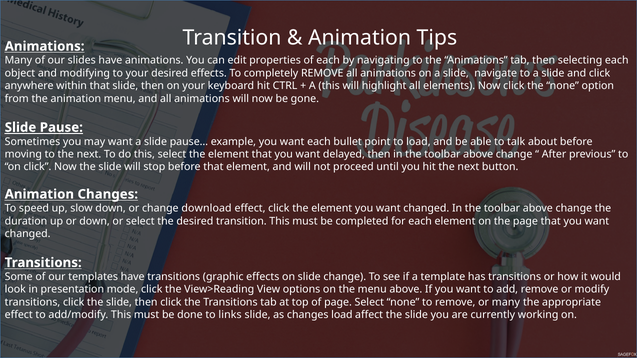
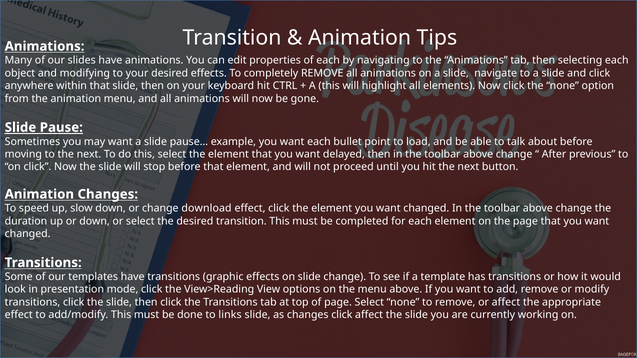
or many: many -> affect (506, 302)
changes load: load -> click (342, 315)
